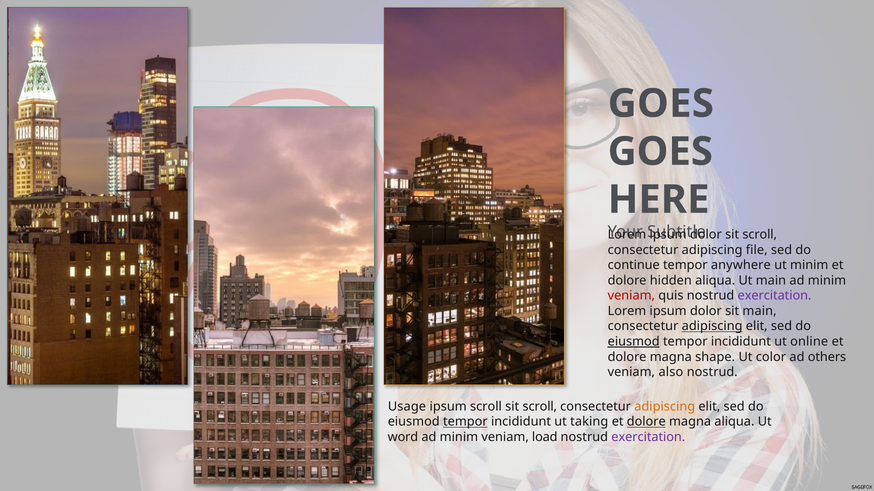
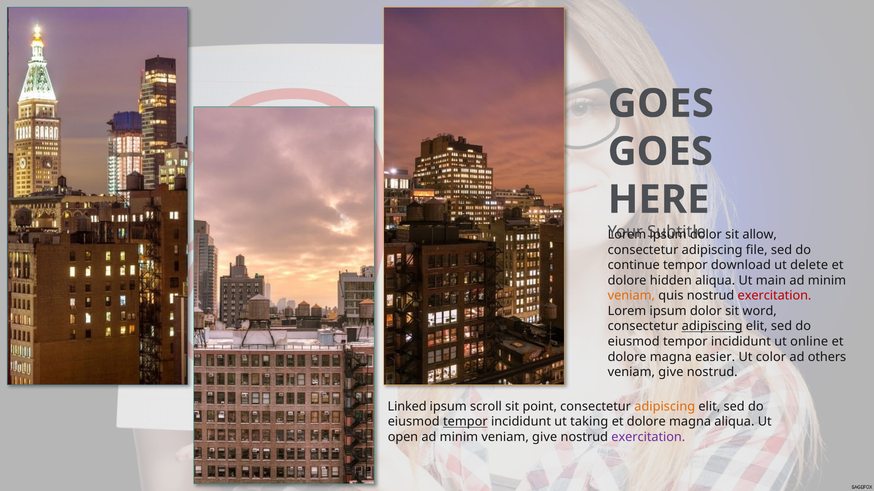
scroll: scroll -> allow (760, 235)
anywhere: anywhere -> download (741, 265)
ut minim: minim -> delete (809, 265)
veniam colour: red -> orange (631, 296)
exercitation colour: purple -> red (775, 296)
sit main: main -> word (760, 311)
eiusmod underline: present -> none (634, 342)
shape: shape -> easier (715, 357)
also: also -> give (671, 373)
Usage: Usage -> Linked (407, 407)
scroll: scroll -> point (540, 407)
dolore underline: present -> none (646, 422)
word: word -> open (403, 438)
minim veniam load: load -> give (545, 438)
